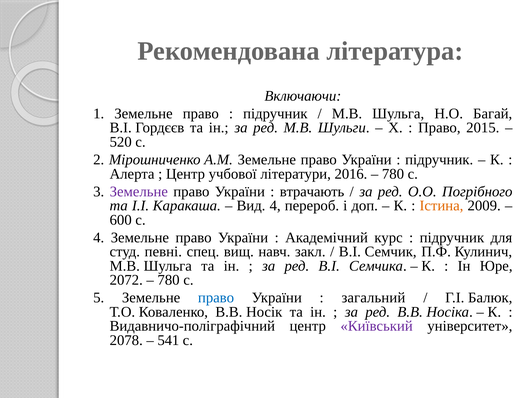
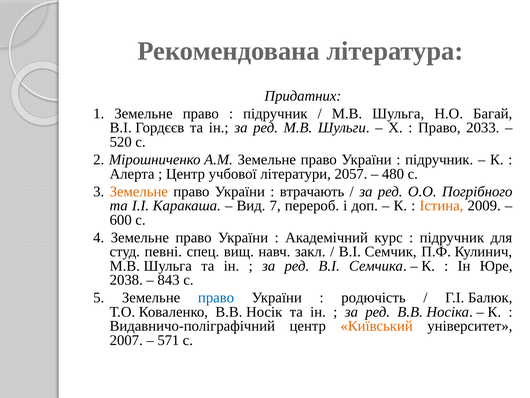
Включаючи: Включаючи -> Придатних (303, 96)
2015: 2015 -> 2033 (483, 128)
2016: 2016 -> 2057 (351, 174)
780: 780 -> 480 (393, 174)
Земельне colour: purple -> orange (139, 191)
Вид 4: 4 -> 7 (275, 205)
2072: 2072 -> 2038 (126, 280)
780: 780 -> 843 (169, 280)
загальний: загальний -> родючість (373, 297)
Київський colour: purple -> orange (377, 326)
2078: 2078 -> 2007 (126, 340)
541: 541 -> 571 (168, 340)
